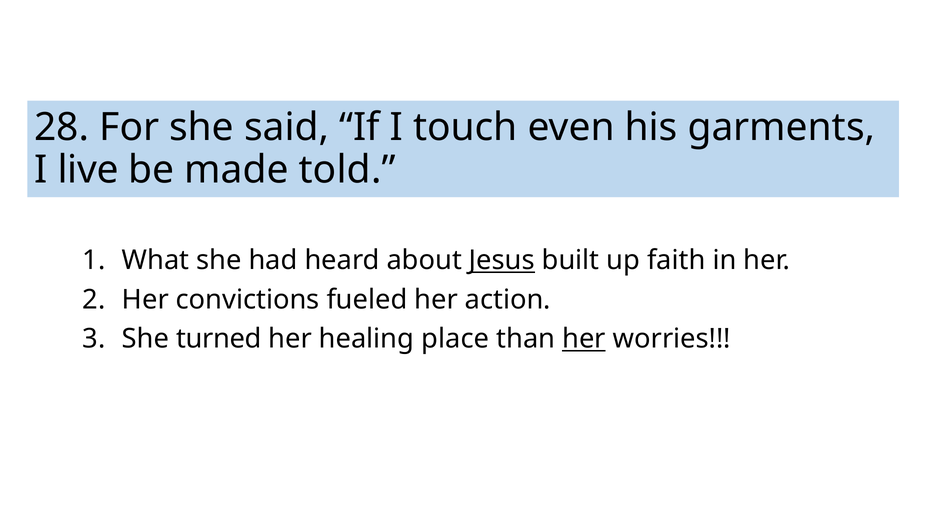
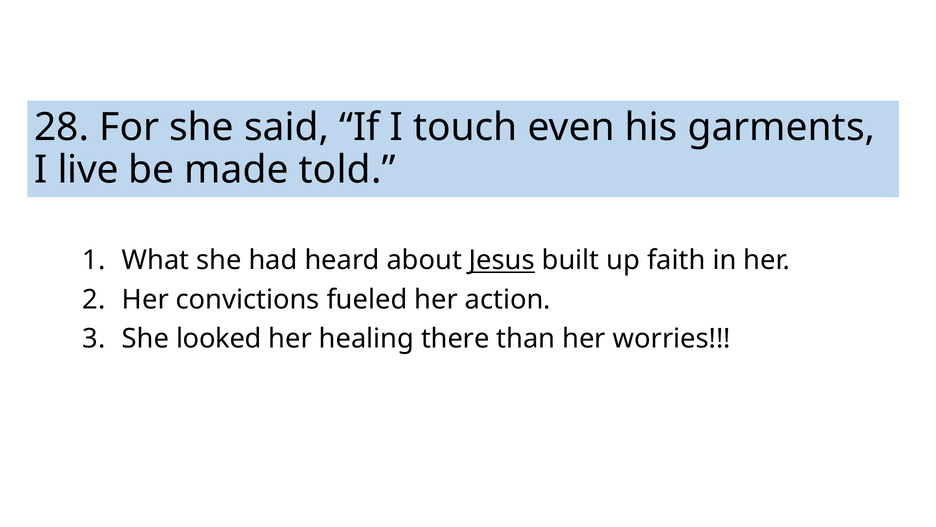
turned: turned -> looked (219, 339)
place: place -> there (455, 339)
her underline: present -> none (584, 339)
